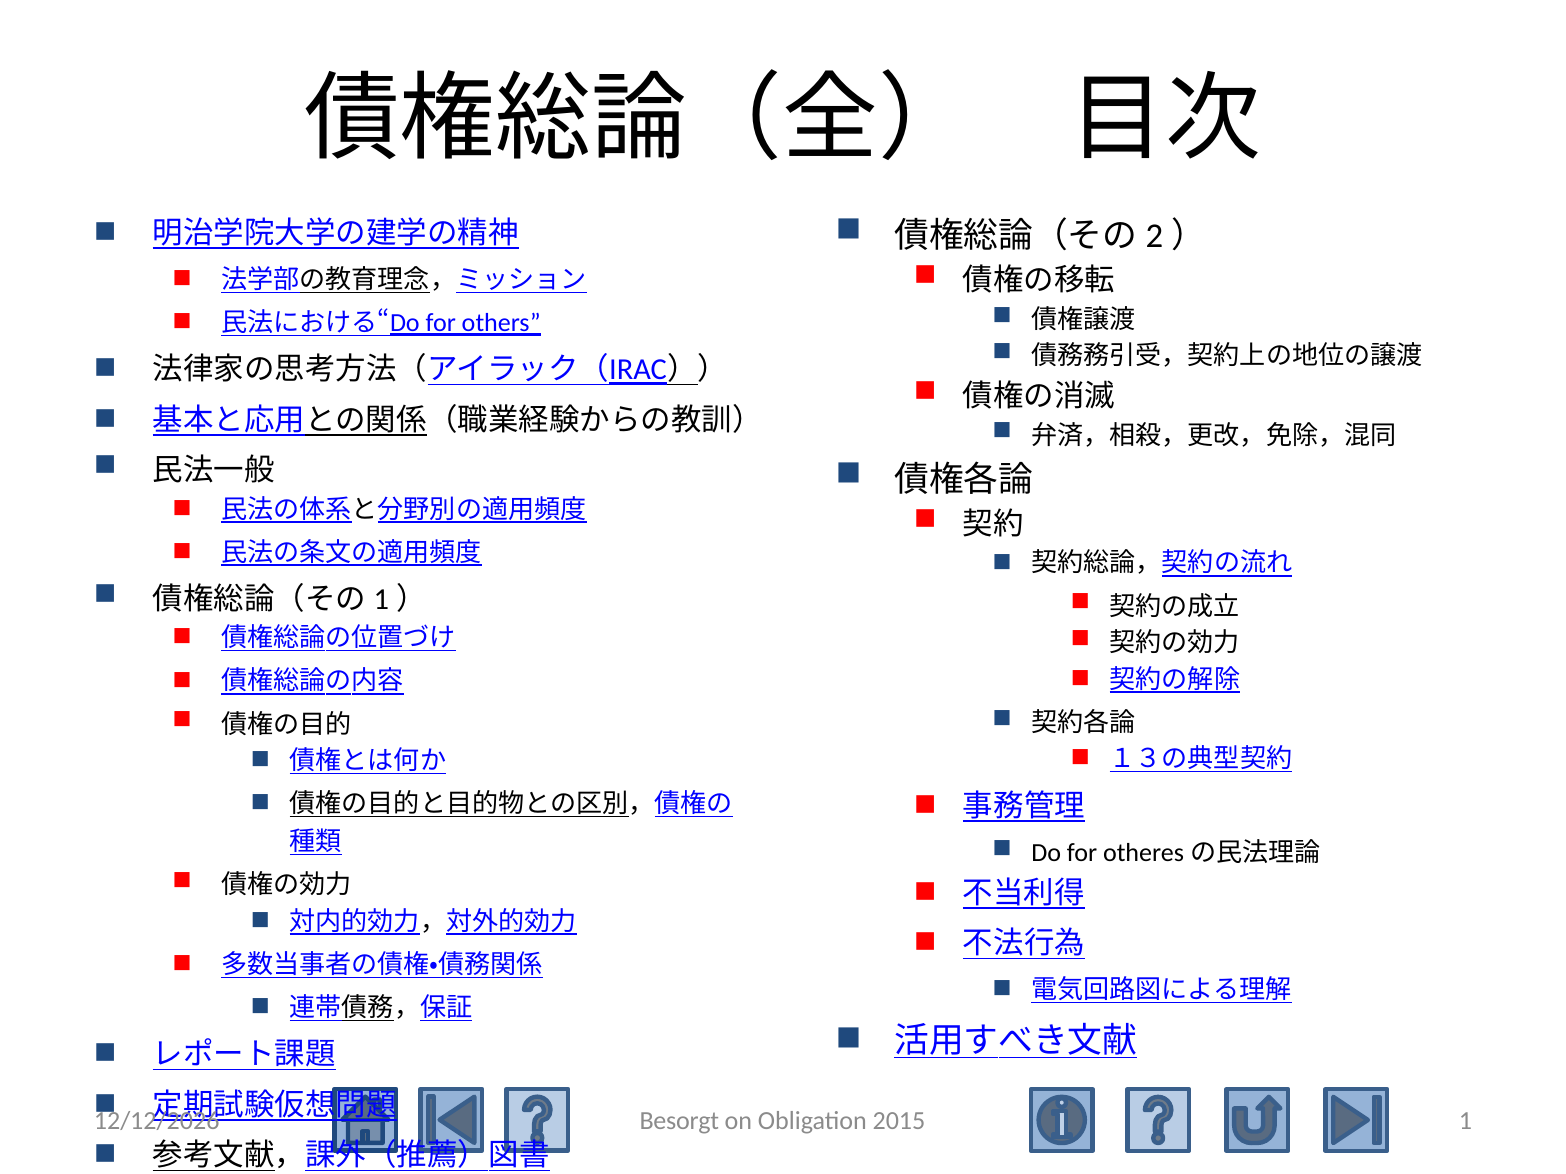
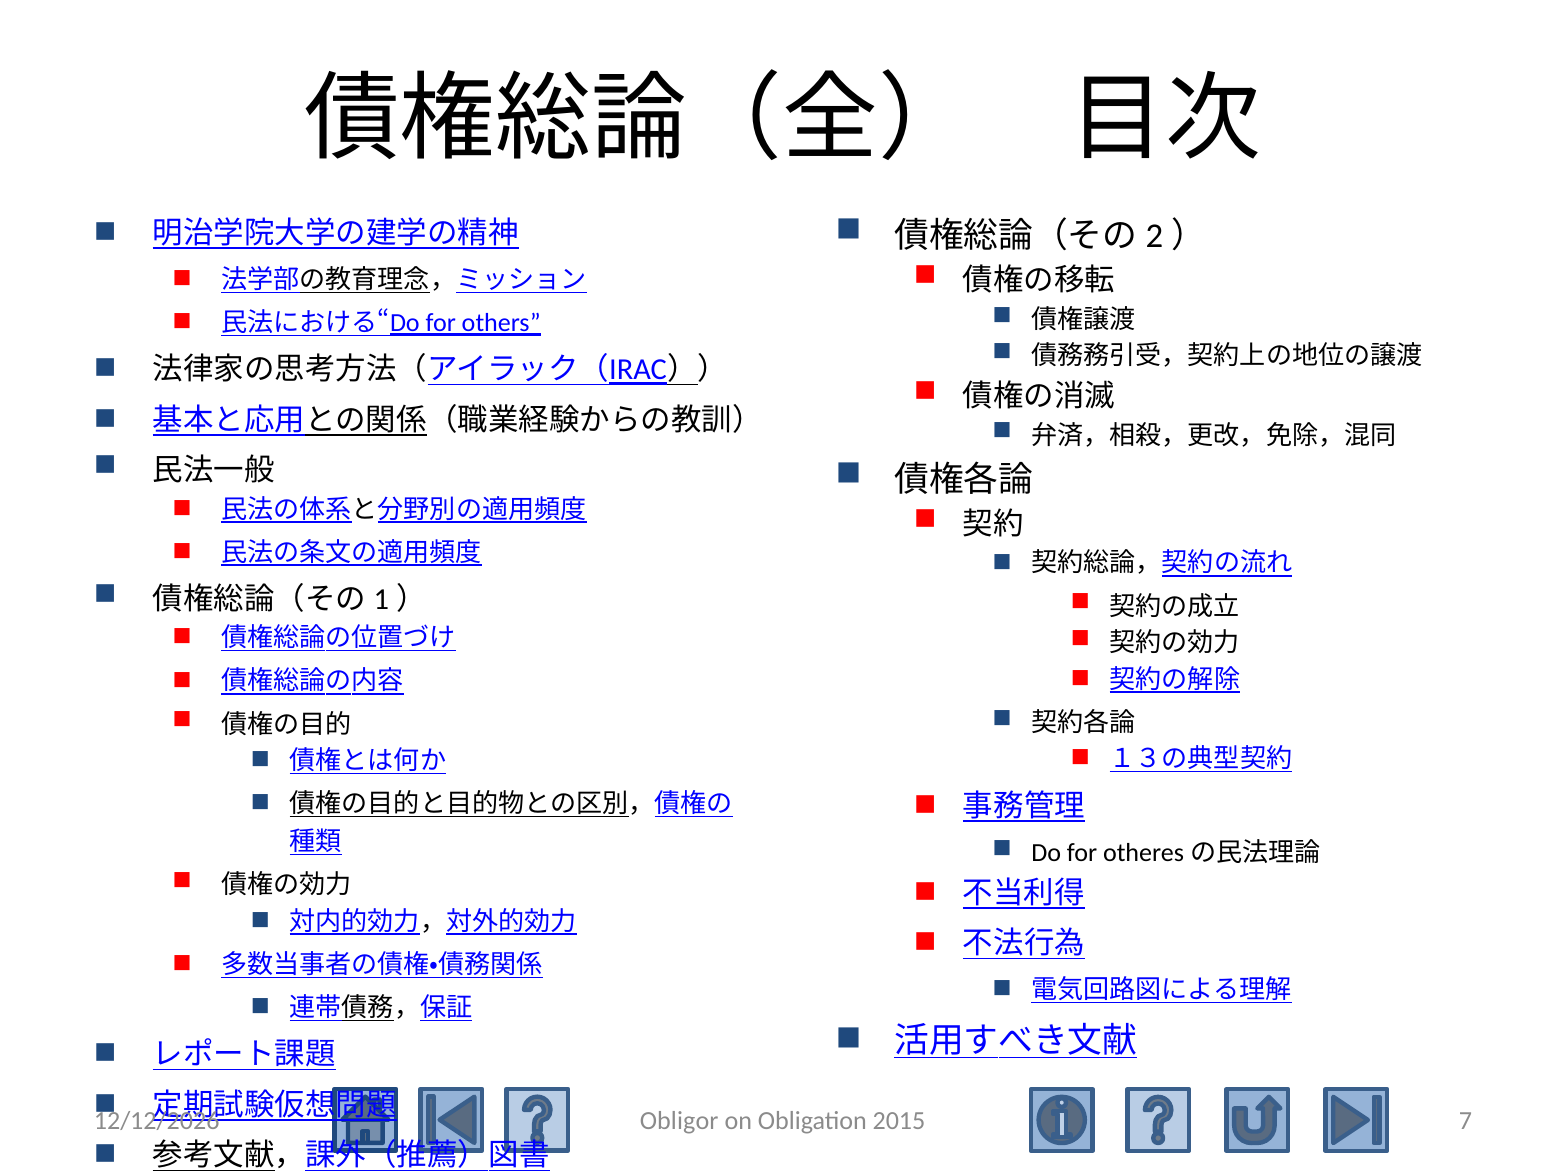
Besorgt: Besorgt -> Obligor (679, 1122)
1: 1 -> 7 (1466, 1121)
